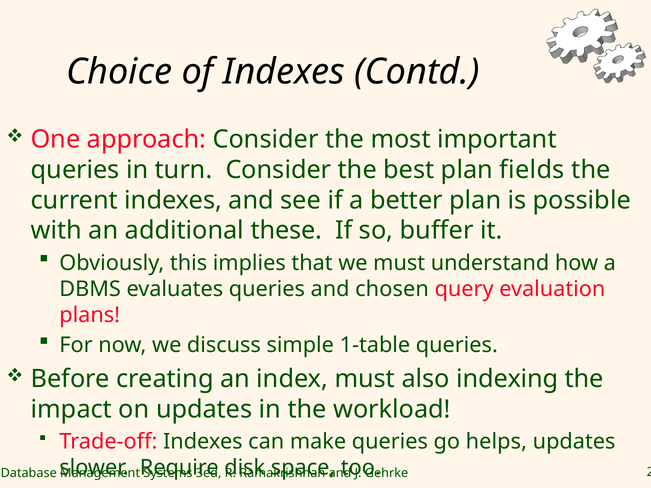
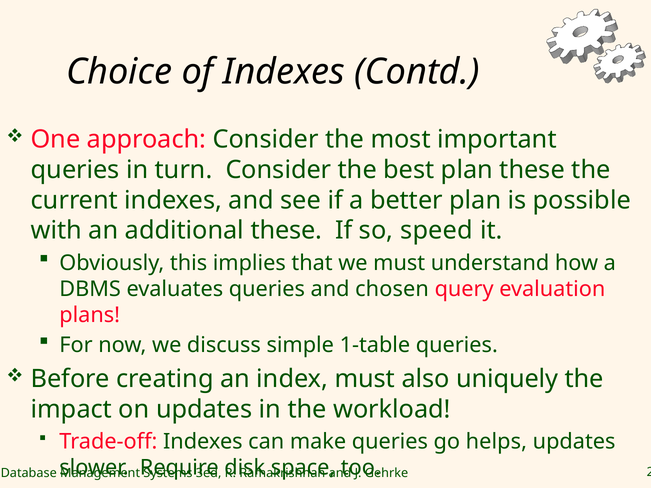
plan fields: fields -> these (532, 170)
buffer: buffer -> speed (437, 231)
indexing: indexing -> uniquely (507, 379)
